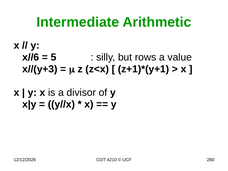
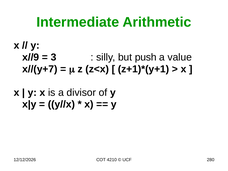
x//6: x//6 -> x//9 (31, 57)
5: 5 -> 3 (53, 57)
rows: rows -> push (146, 57)
x//(y+3: x//(y+3 -> x//(y+7 (40, 69)
